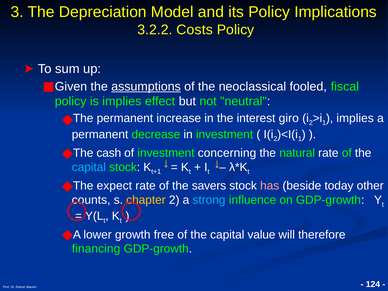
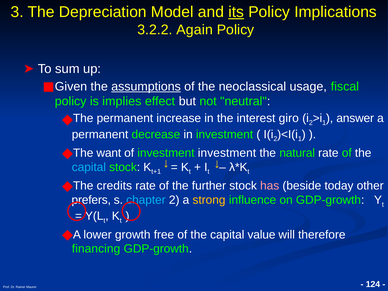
its underline: none -> present (236, 12)
Costs: Costs -> Again (195, 30)
fooled: fooled -> usage (308, 86)
implies: implies -> answer (355, 118)
cash: cash -> want (109, 153)
investment concerning: concerning -> investment (227, 153)
expect: expect -> credits (114, 186)
savers: savers -> further (209, 186)
counts: counts -> prefers (91, 200)
chapter colour: yellow -> light blue (146, 200)
strong colour: light blue -> yellow (209, 200)
